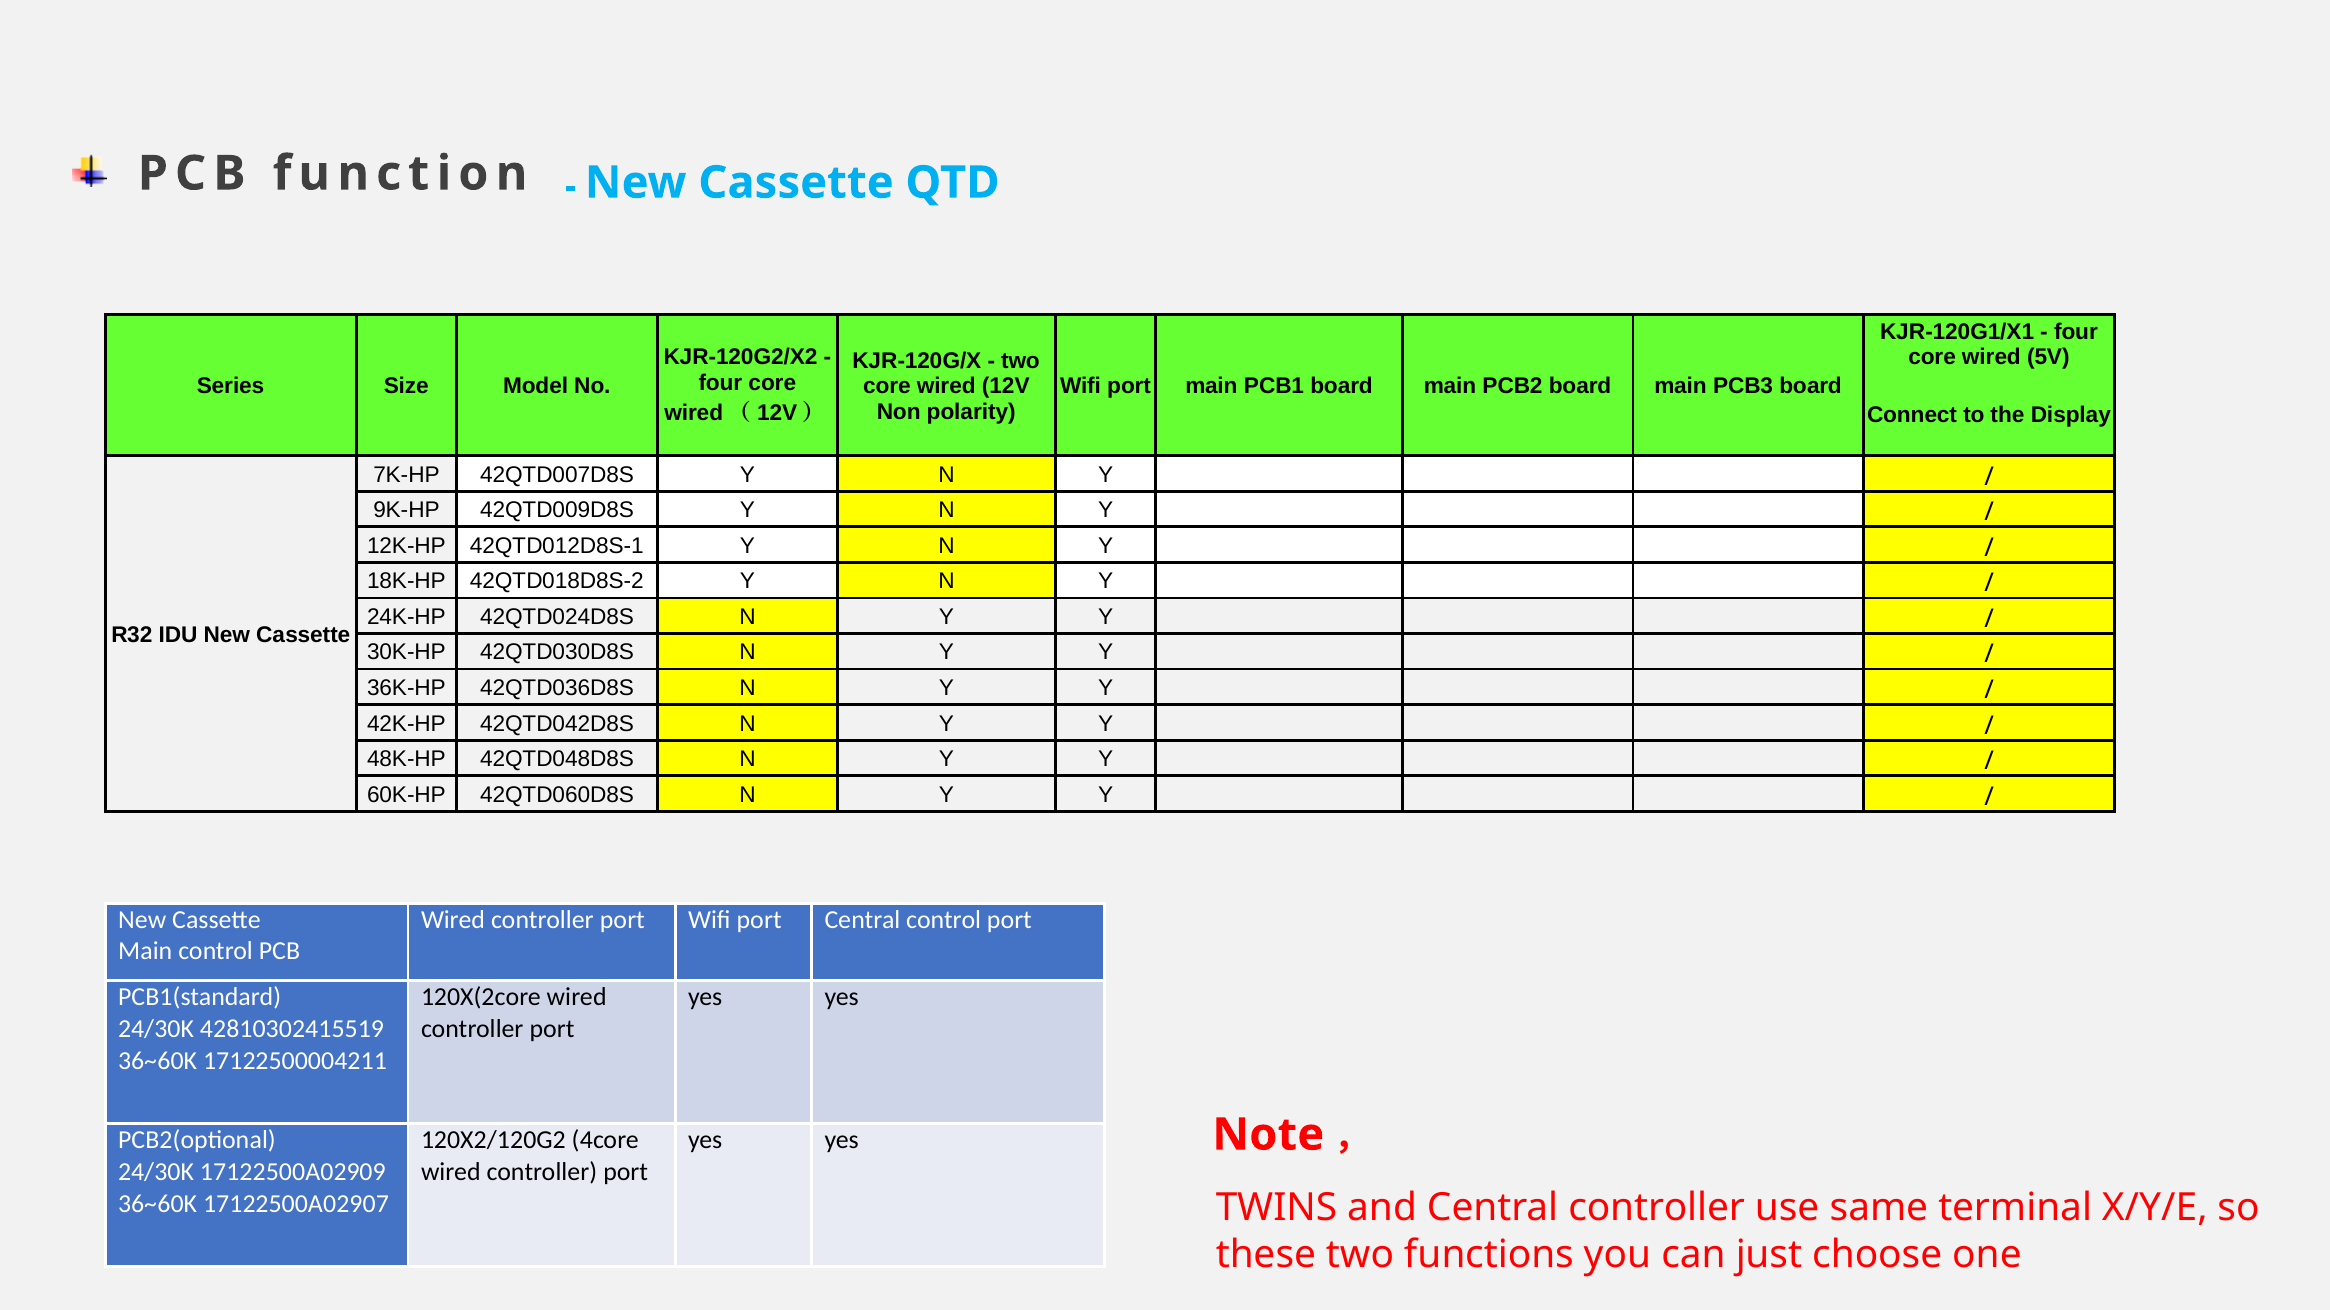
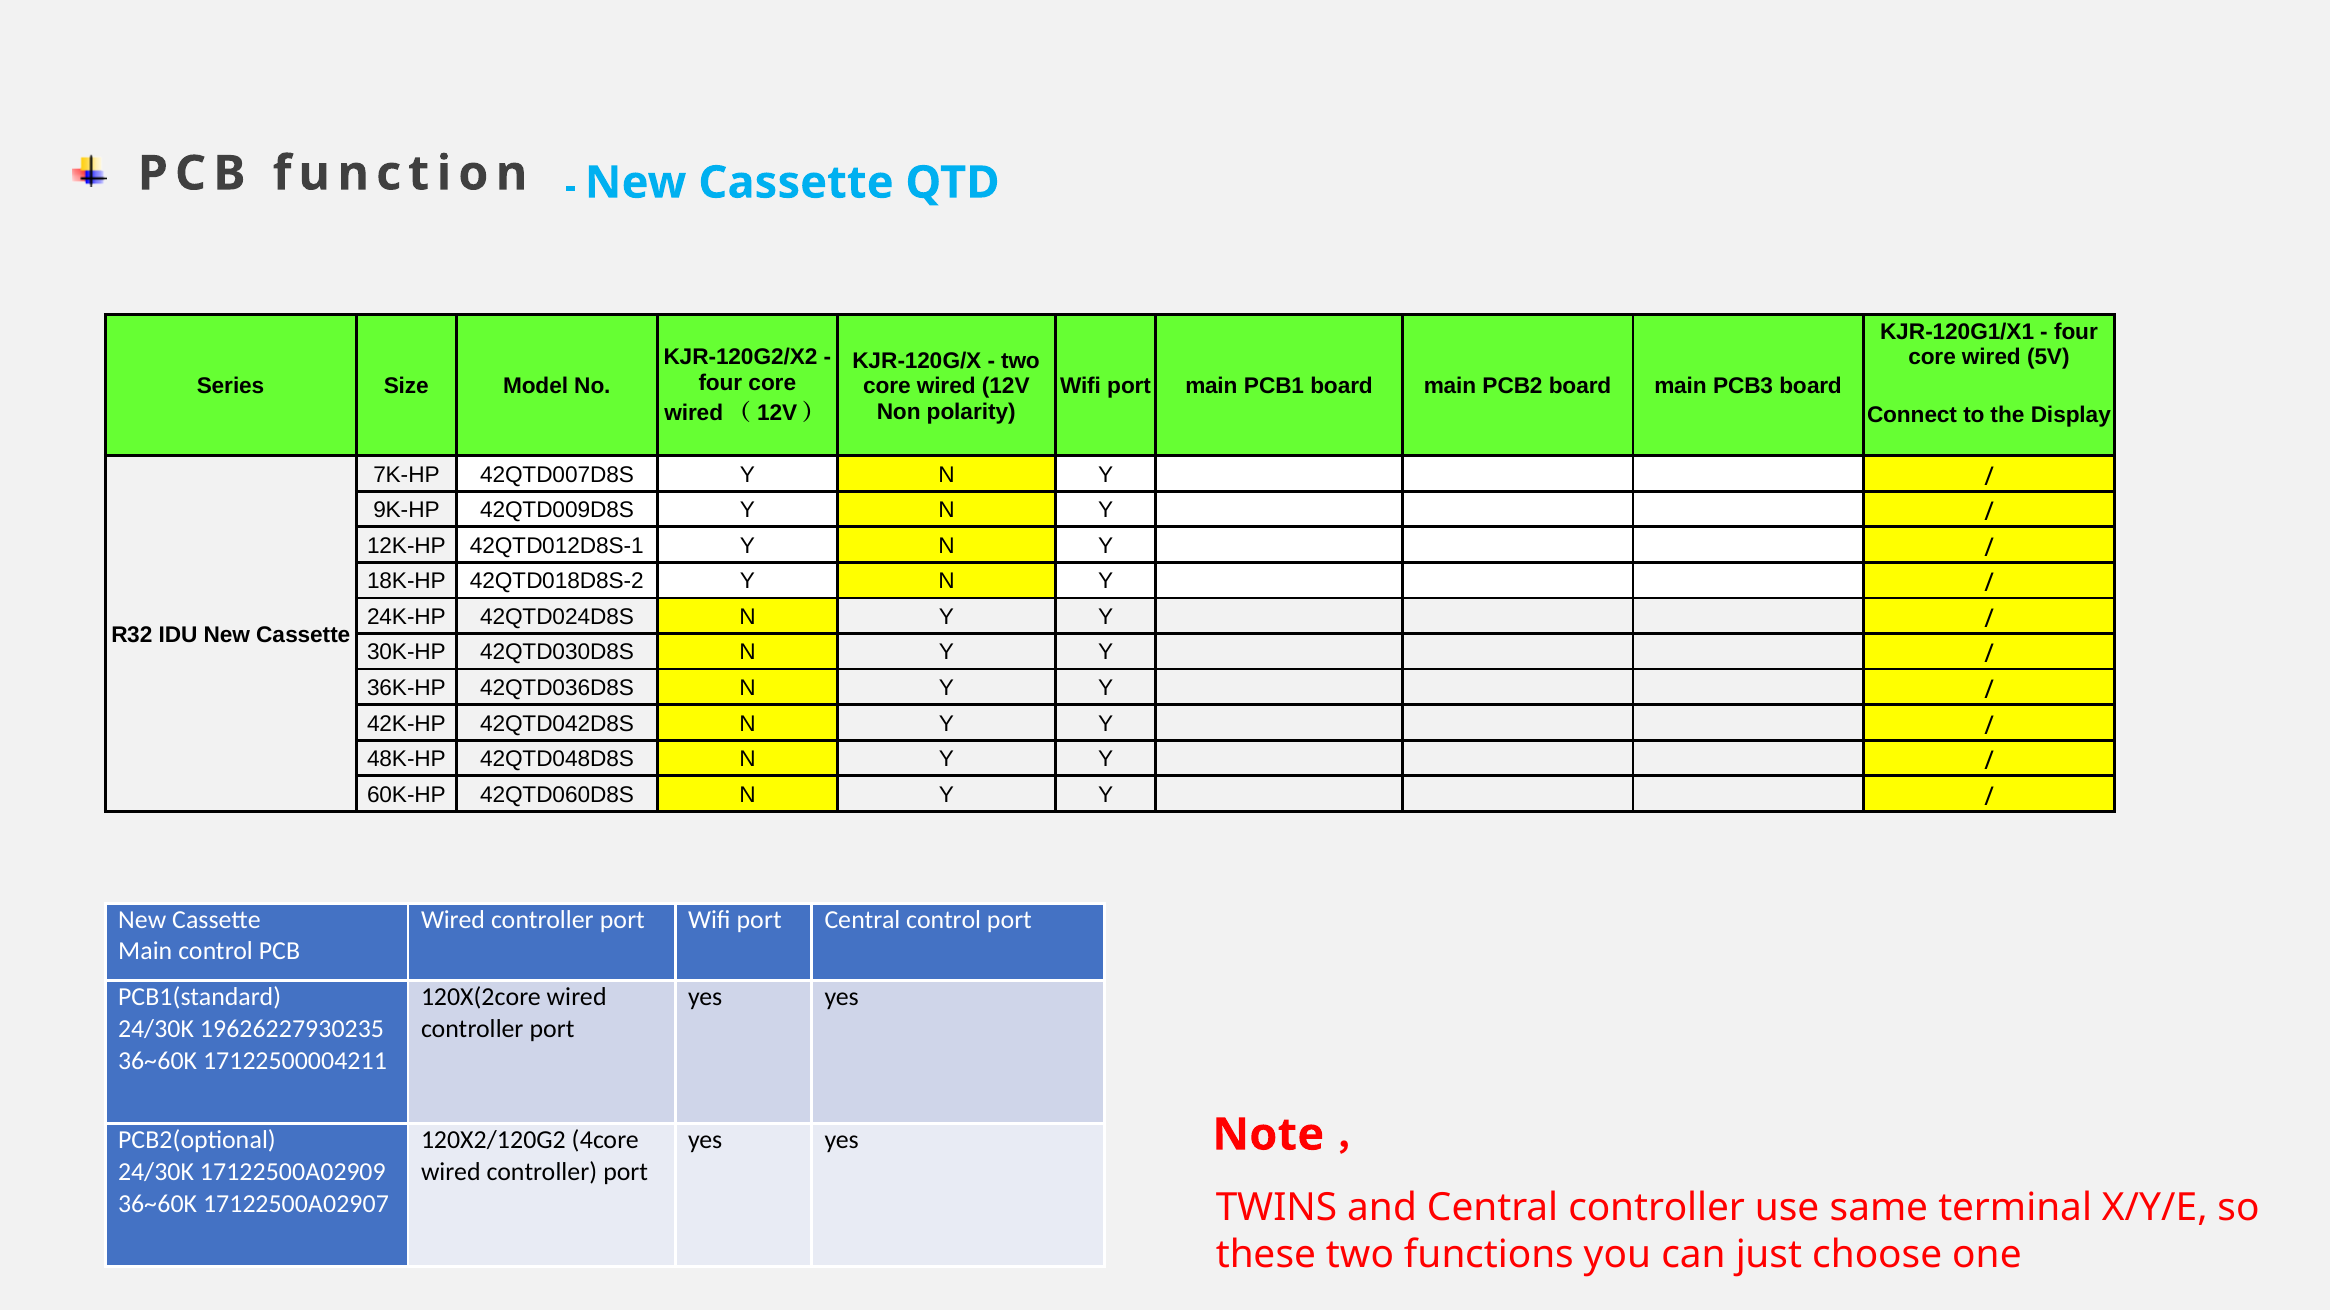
42810302415519: 42810302415519 -> 19626227930235 (292, 1029)
